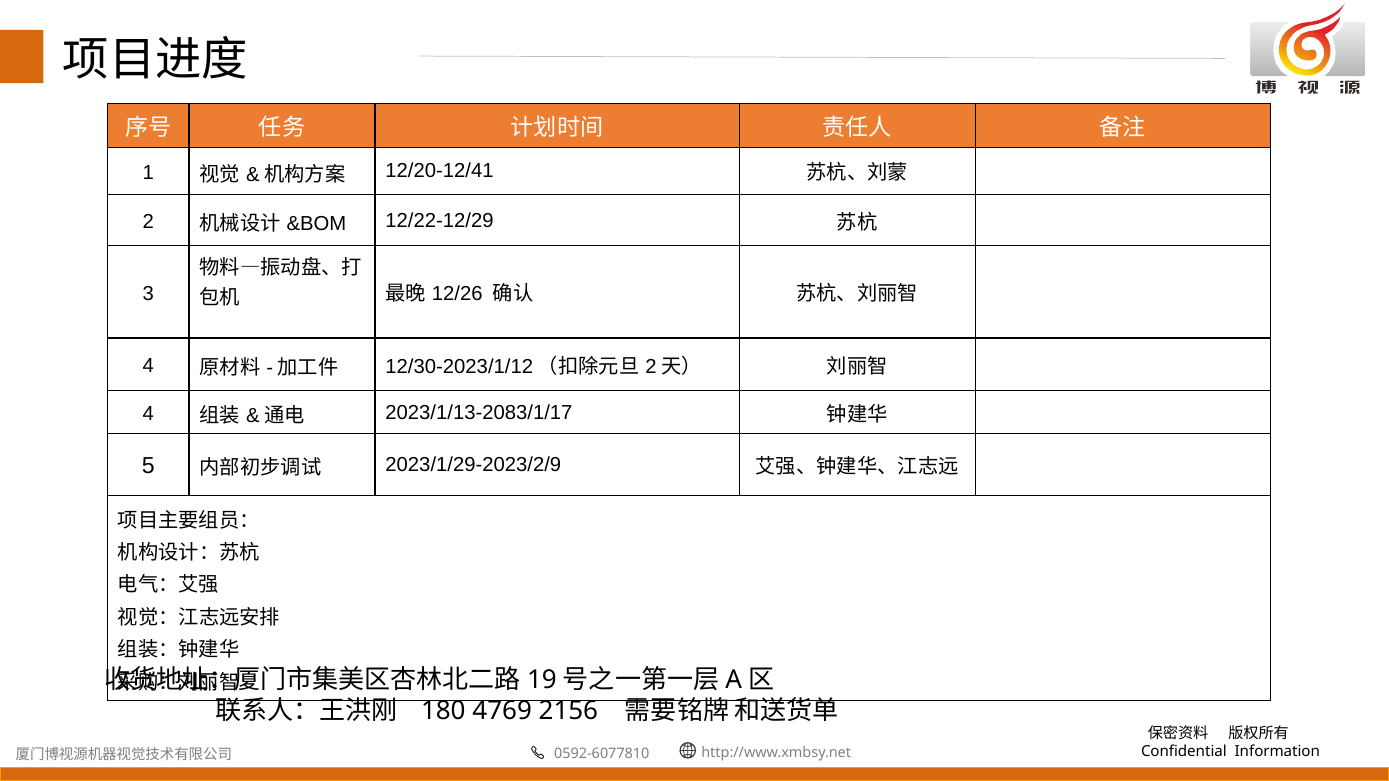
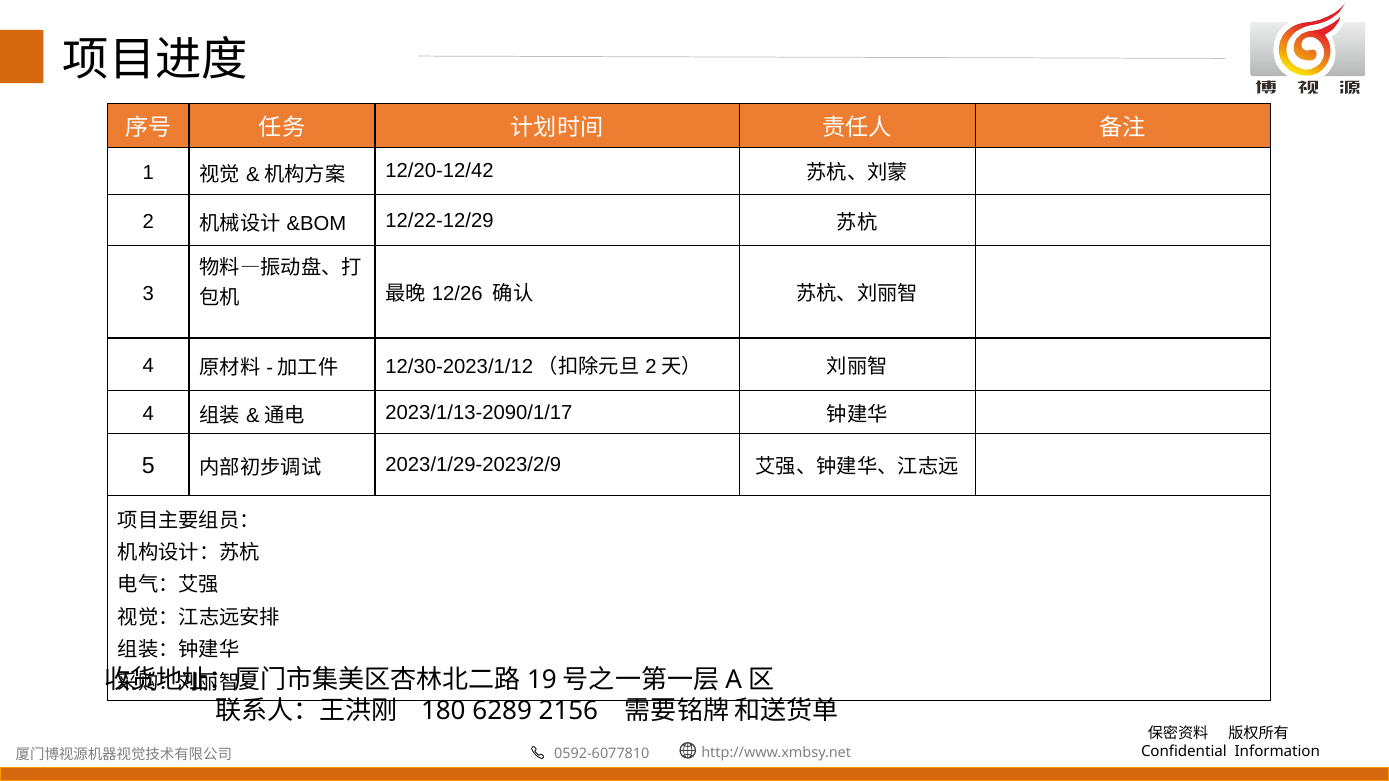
12/20-12/41: 12/20-12/41 -> 12/20-12/42 (439, 171)
2023/1/13-2083/1/17: 2023/1/13-2083/1/17 -> 2023/1/13-2090/1/17 (479, 413)
4769: 4769 -> 6289 (502, 711)
